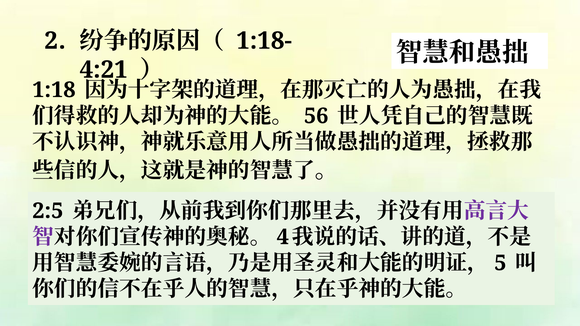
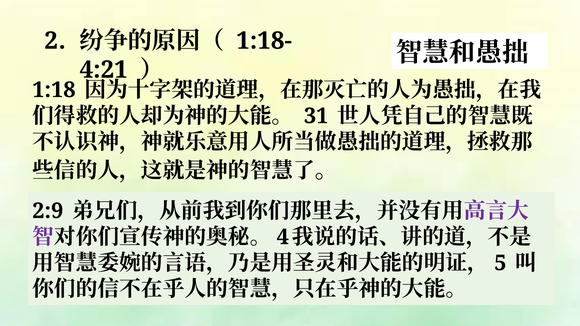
56: 56 -> 31 (316, 116)
2:5: 2:5 -> 2:9 (48, 211)
